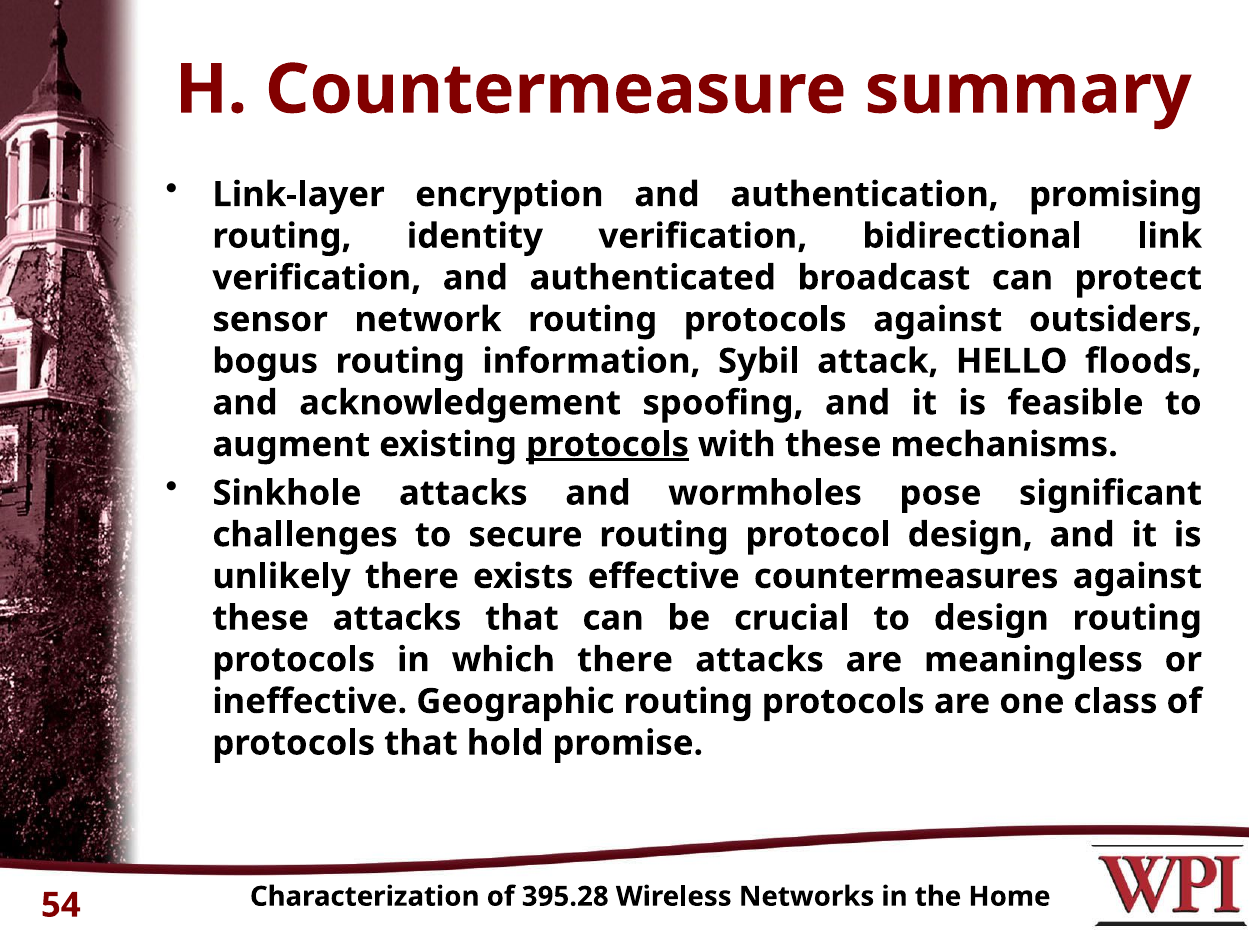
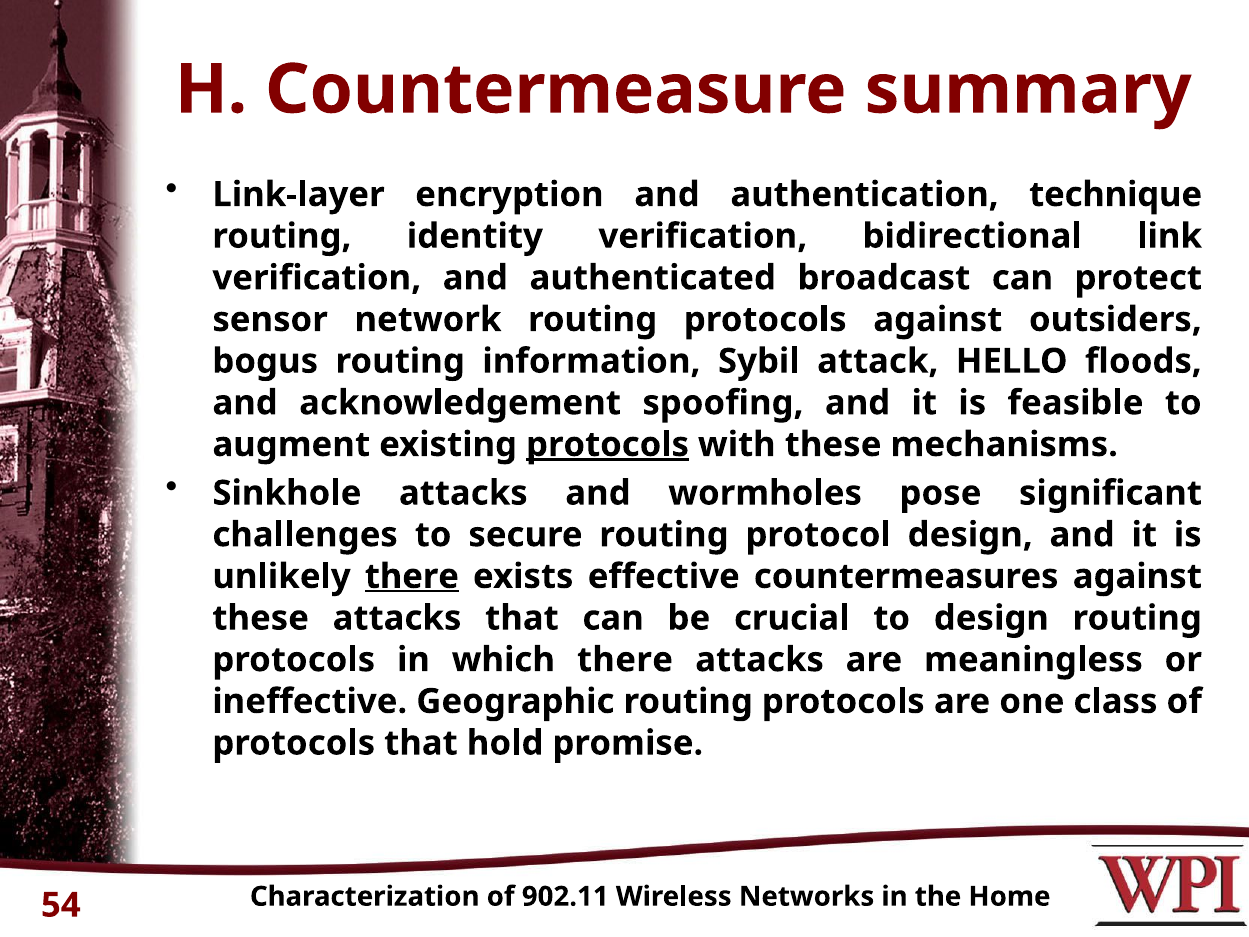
promising: promising -> technique (1116, 195)
there underline: none -> present (412, 576)
395.28: 395.28 -> 902.11 (565, 896)
